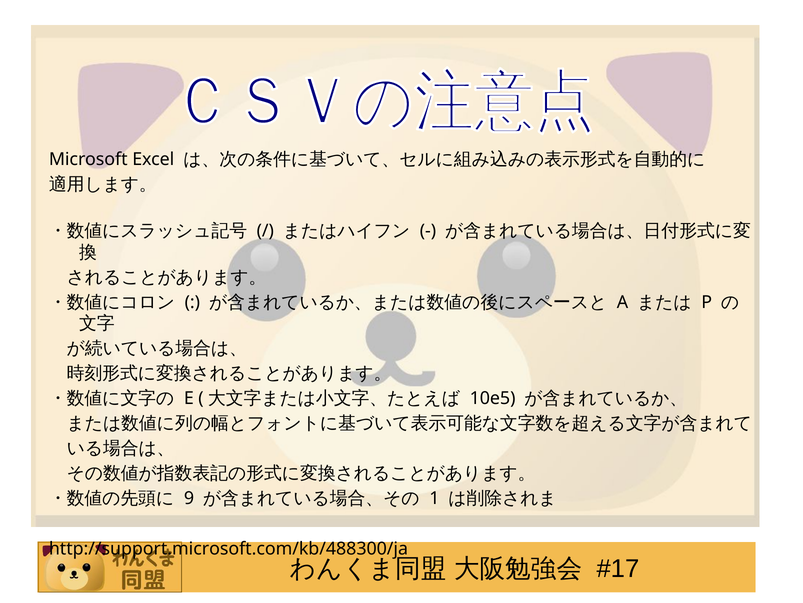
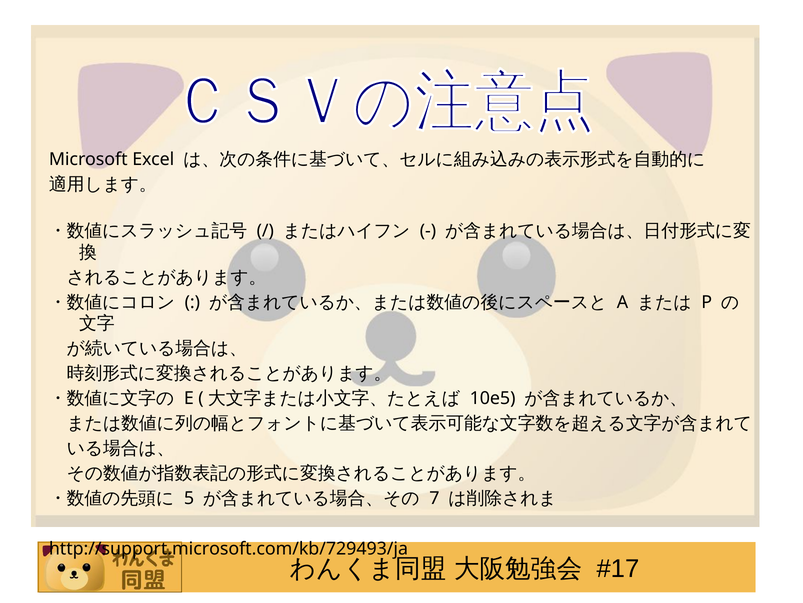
9: 9 -> 5 (189, 498)
1: 1 -> 7 (434, 498)
http://support.microsoft.com/kb/488300/ja: http://support.microsoft.com/kb/488300/ja -> http://support.microsoft.com/kb/729493/ja (228, 548)
